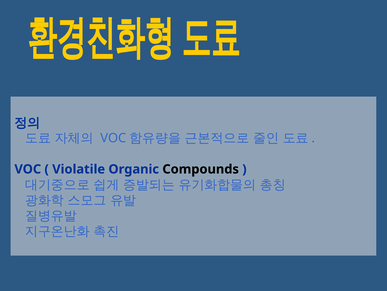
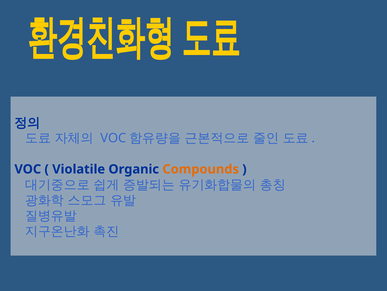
Compounds colour: black -> orange (201, 169)
